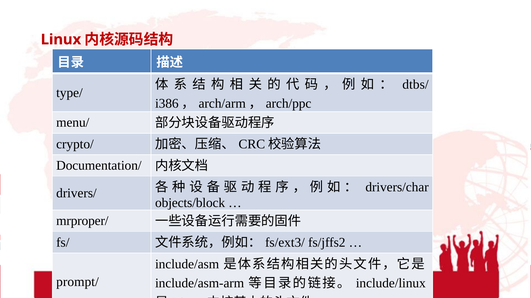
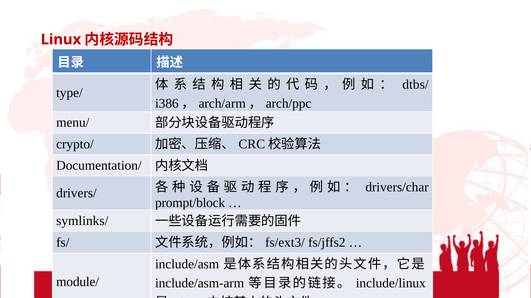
objects/block: objects/block -> prompt/block (190, 203)
mrproper/: mrproper/ -> symlinks/ (82, 221)
prompt/: prompt/ -> module/ (78, 283)
